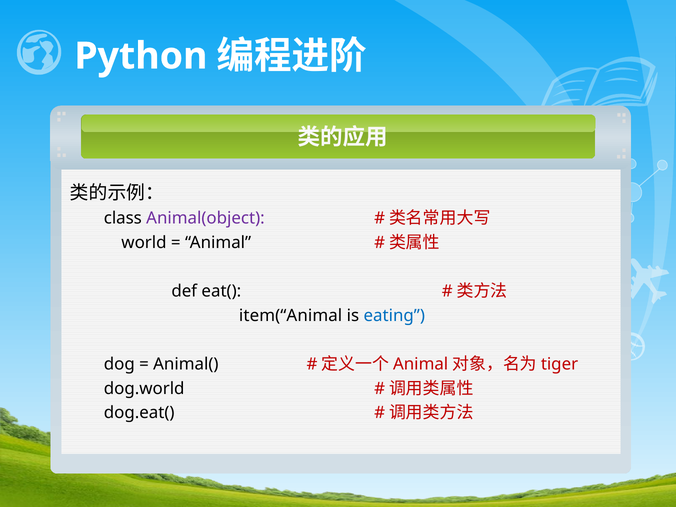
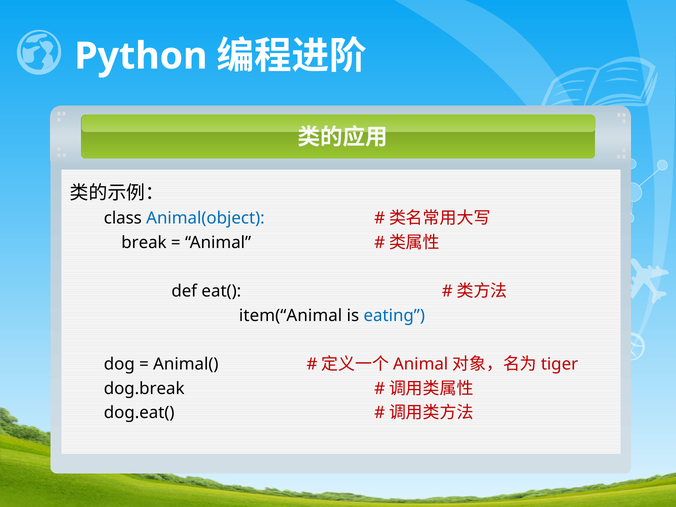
Animal(object colour: purple -> blue (206, 218)
world: world -> break (144, 243)
dog.world: dog.world -> dog.break (144, 389)
